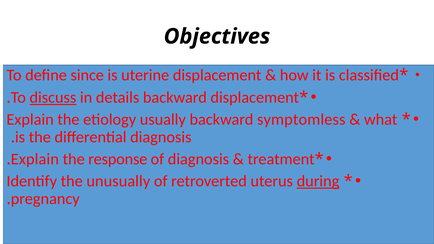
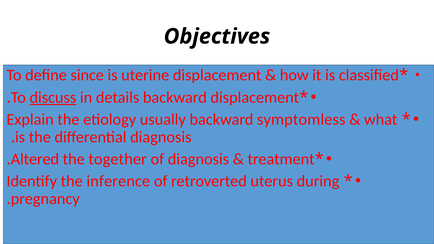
Explain: Explain -> Altered (35, 159)
response: response -> together (118, 159)
unusually: unusually -> inference (118, 181)
during underline: present -> none (318, 181)
